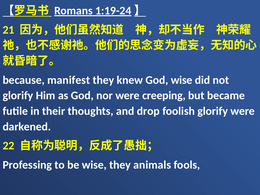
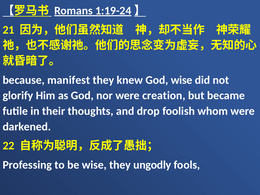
creeping: creeping -> creation (164, 96)
foolish glorify: glorify -> whom (213, 111)
animals: animals -> ungodly (152, 165)
